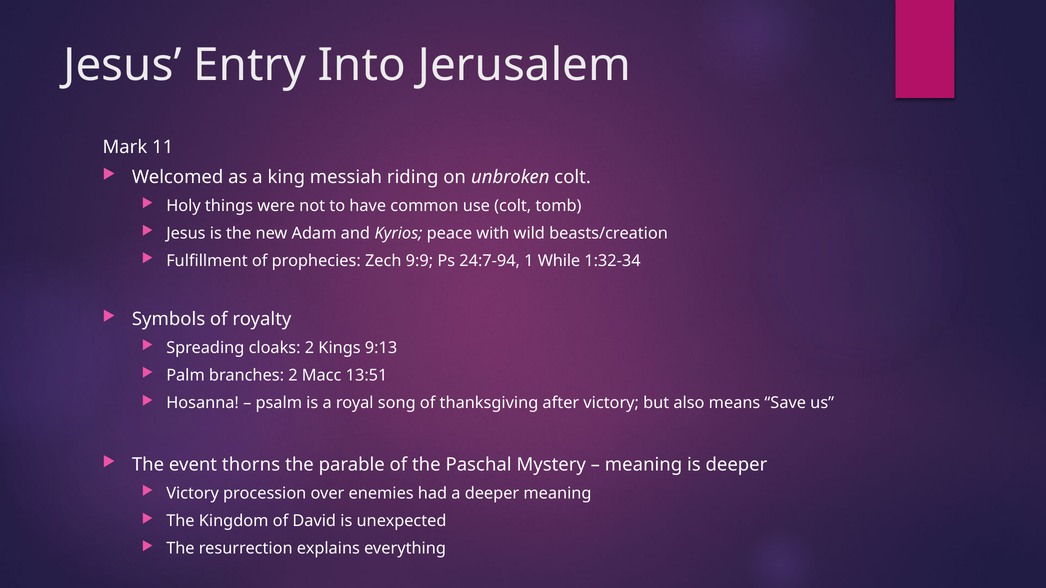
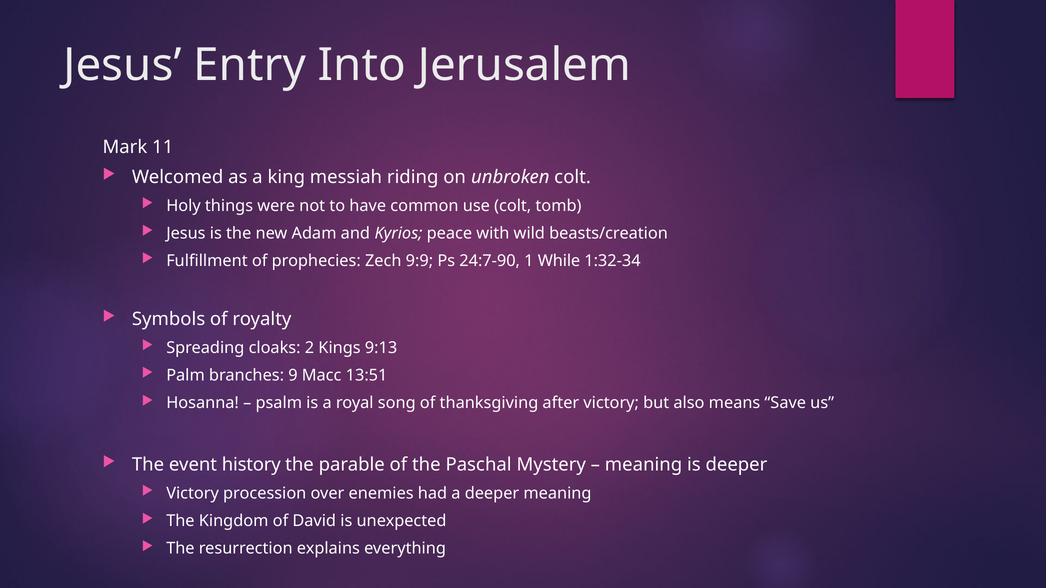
24:7-94: 24:7-94 -> 24:7-90 (490, 261)
branches 2: 2 -> 9 (293, 376)
thorns: thorns -> history (251, 465)
